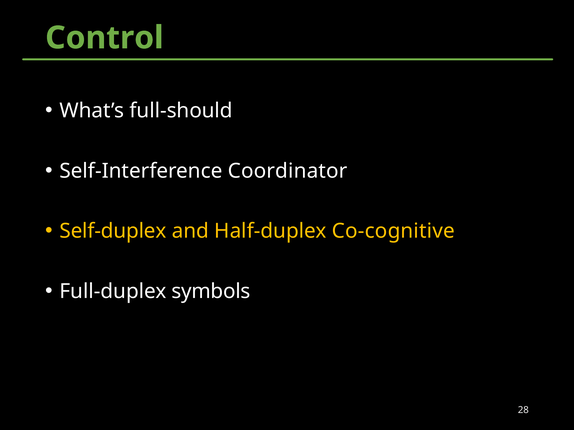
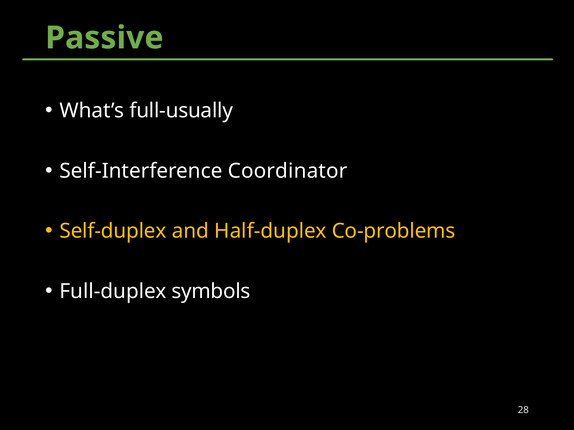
Control: Control -> Passive (104, 38)
full-should: full-should -> full-usually (181, 111)
Co-cognitive: Co-cognitive -> Co-problems (394, 231)
